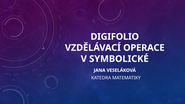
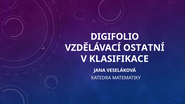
OPERACE: OPERACE -> OSTATNÍ (144, 48)
SYMBOLICKÉ: SYMBOLICKÉ -> KLASIFIKACE (119, 59)
